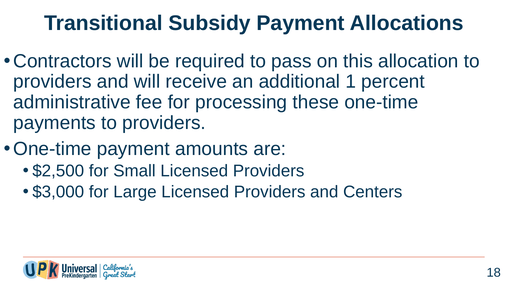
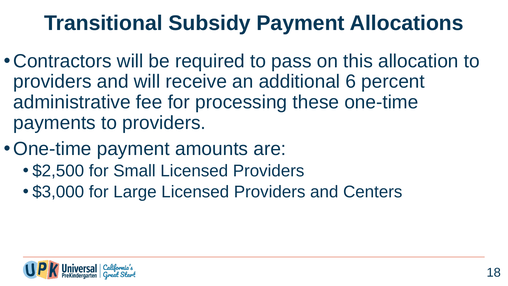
1: 1 -> 6 (351, 82)
